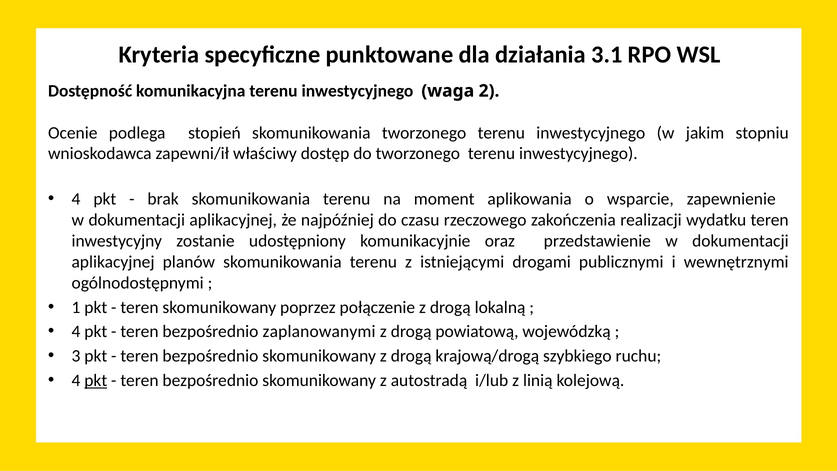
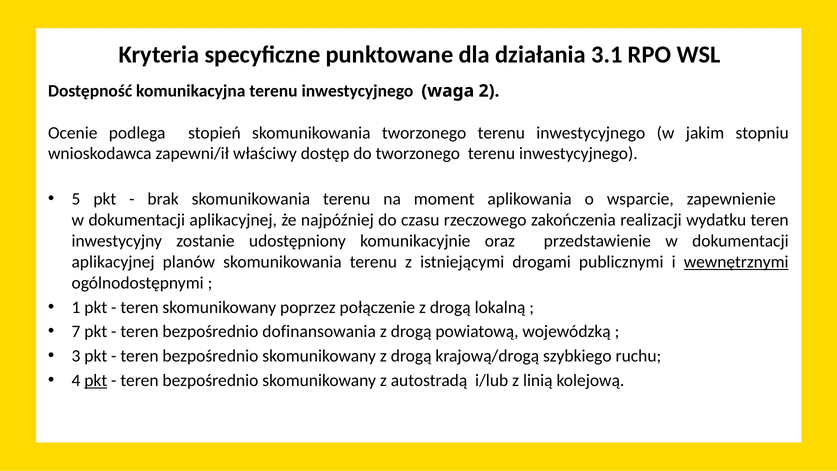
4: 4 -> 5 (76, 199)
wewnętrznymi underline: none -> present (736, 262)
4: 4 -> 7 (76, 332)
zaplanowanymi: zaplanowanymi -> dofinansowania (319, 332)
